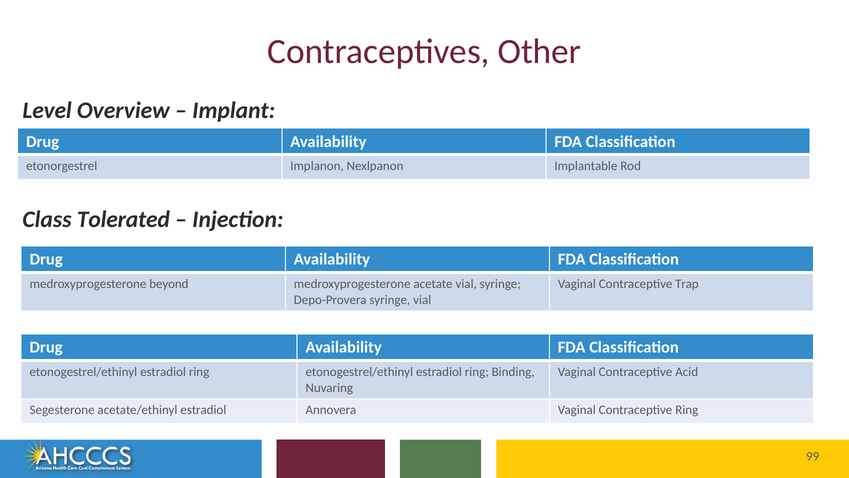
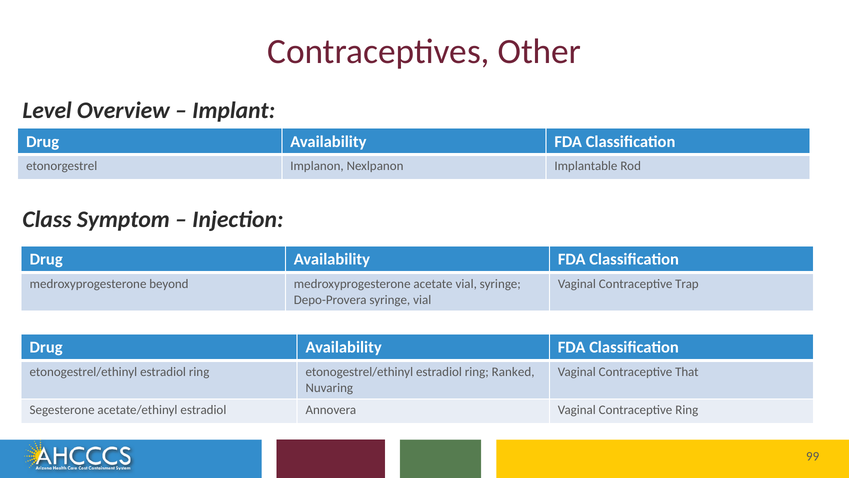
Tolerated: Tolerated -> Symptom (123, 219)
Binding: Binding -> Ranked (513, 371)
Acid: Acid -> That (687, 371)
